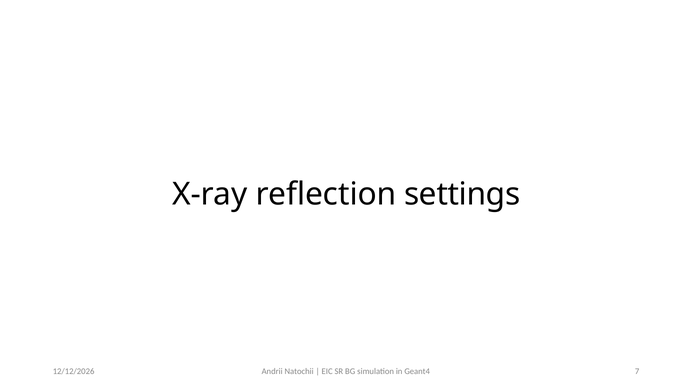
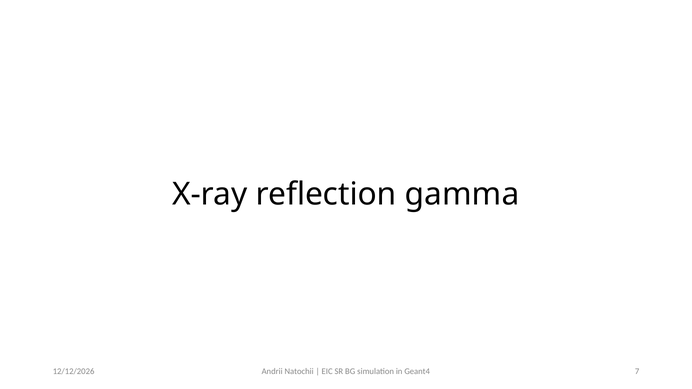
settings: settings -> gamma (462, 194)
